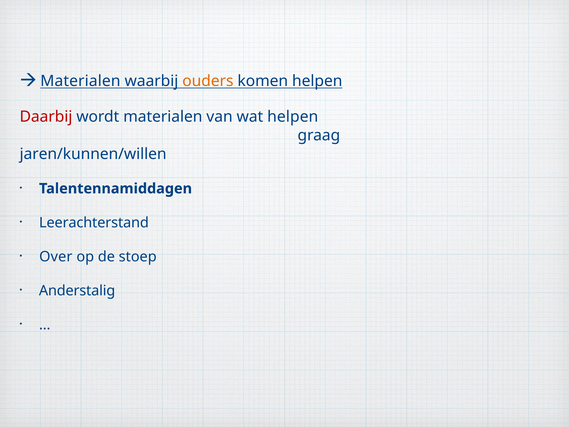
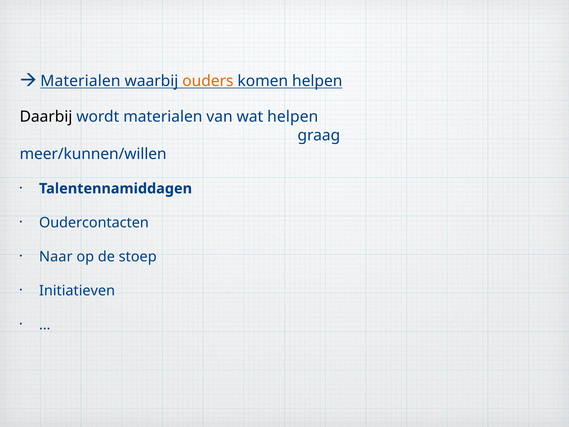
Daarbij colour: red -> black (46, 117)
jaren/kunnen/willen: jaren/kunnen/willen -> meer/kunnen/willen (93, 154)
Leerachterstand: Leerachterstand -> Oudercontacten (94, 223)
Over: Over -> Naar (56, 257)
Anderstalig: Anderstalig -> Initiatieven (77, 291)
